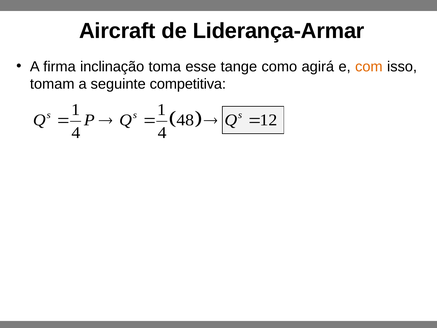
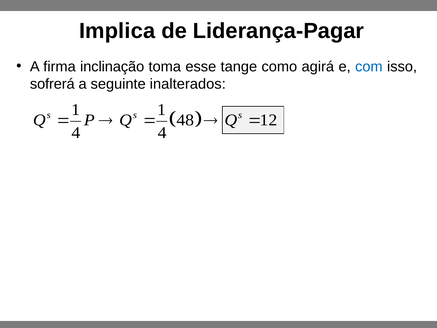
Aircraft: Aircraft -> Implica (117, 31)
Liderança-Armar: Liderança-Armar -> Liderança-Pagar (278, 31)
com colour: orange -> blue (369, 66)
tomam: tomam -> sofrerá (52, 84)
competitiva: competitiva -> inalterados (188, 84)
